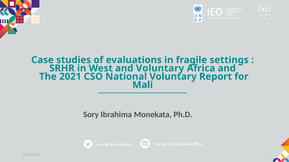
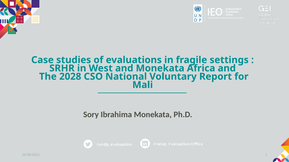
and Voluntary: Voluntary -> Monekata (160, 68)
2021: 2021 -> 2028 (70, 77)
